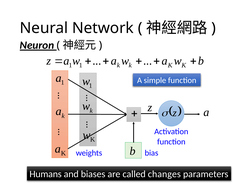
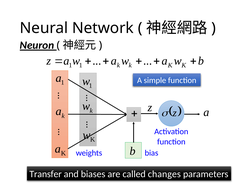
Humans: Humans -> Transfer (46, 174)
